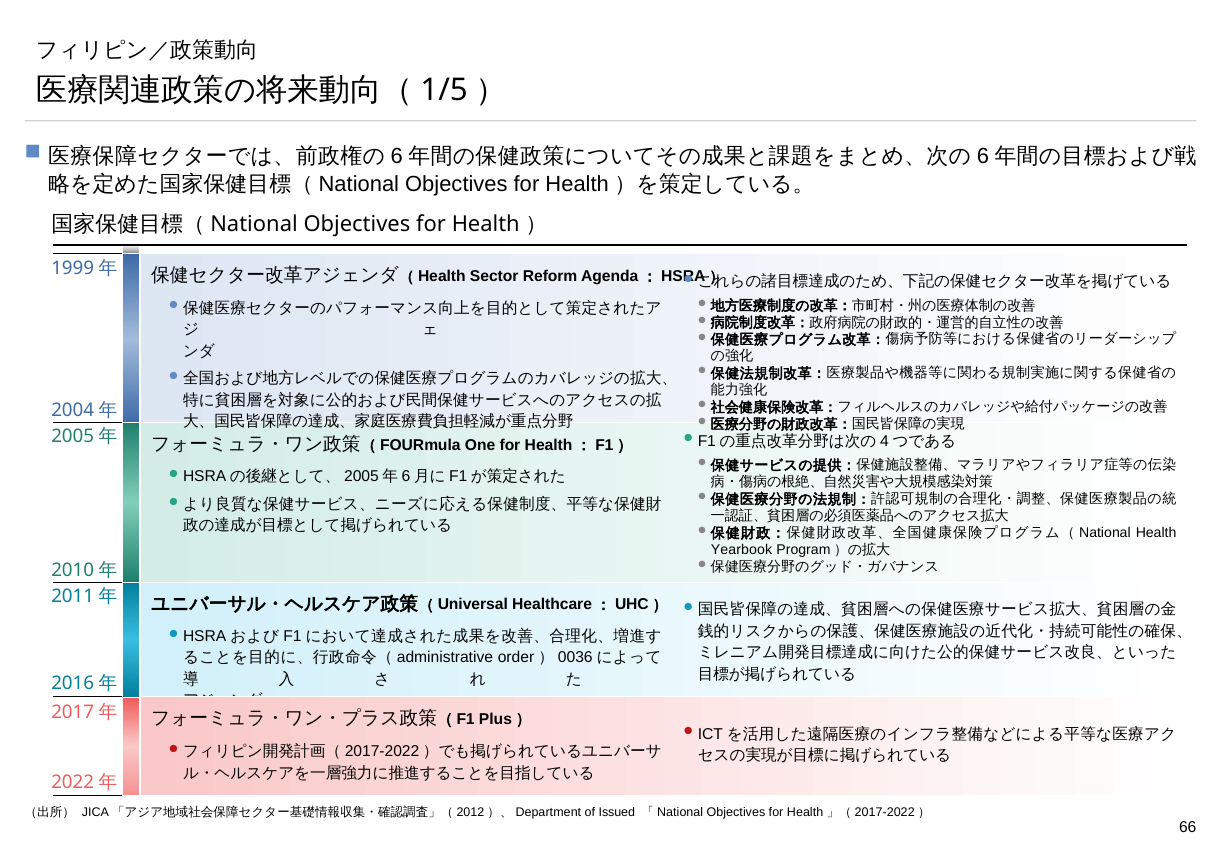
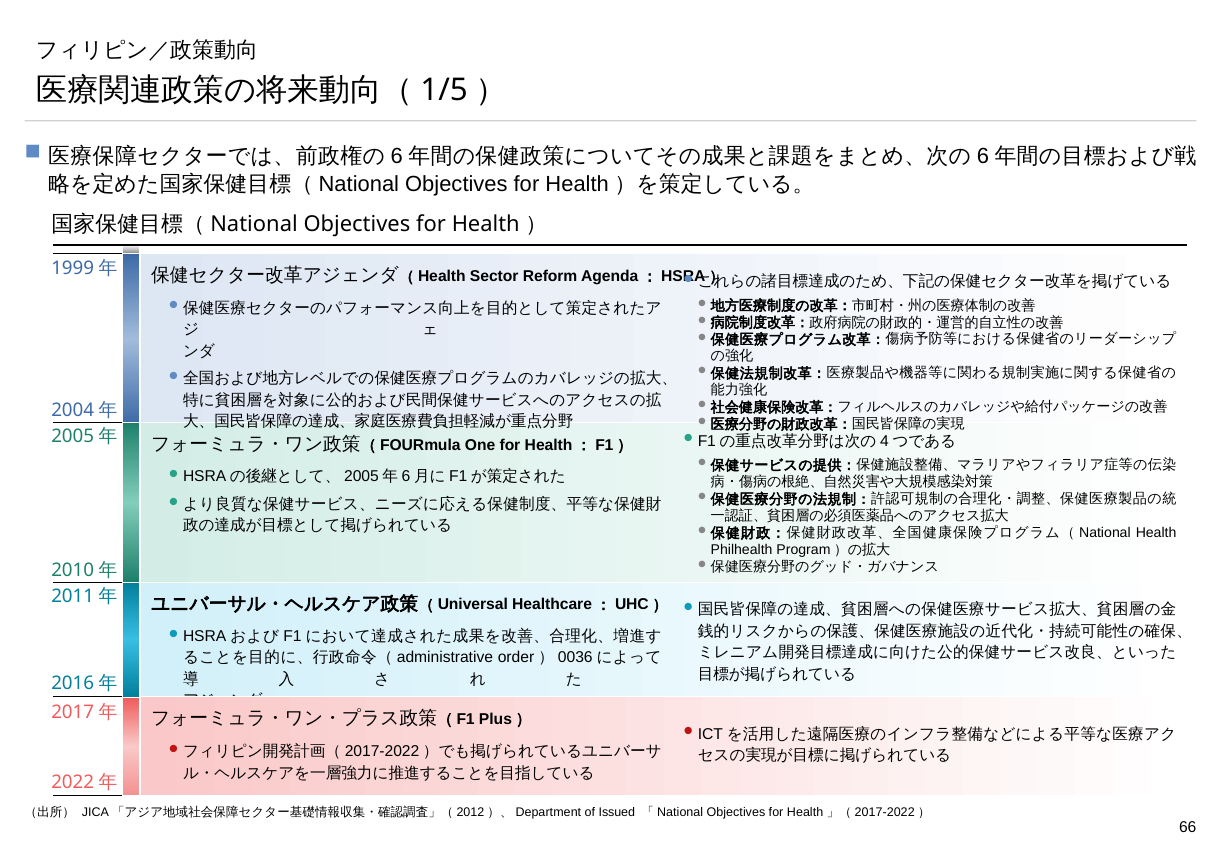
Yearbook: Yearbook -> Philhealth (742, 550)
